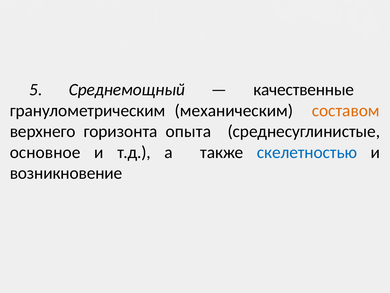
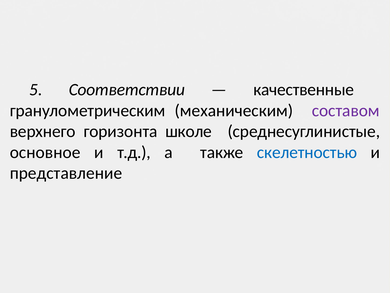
Среднемощный: Среднемощный -> Соответствии (127, 90)
составом colour: orange -> purple (346, 110)
опыта: опыта -> школе (189, 131)
возникновение: возникновение -> представление (66, 173)
